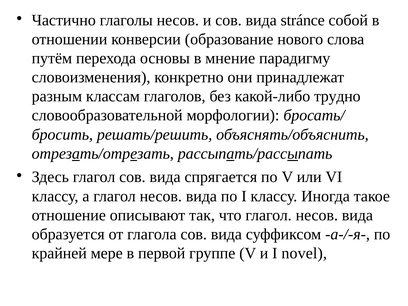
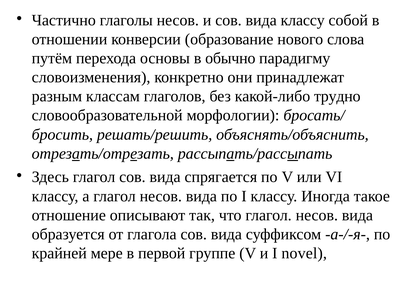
вида stránce: stránce -> классу (303, 20)
мнение: мнение -> обычно (230, 58)
